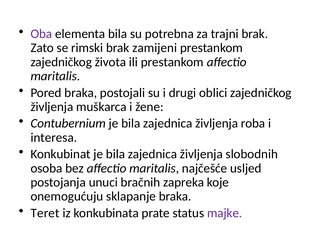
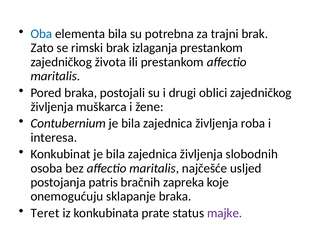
Oba colour: purple -> blue (41, 34)
zamijeni: zamijeni -> izlaganja (155, 48)
unuci: unuci -> patris (103, 182)
